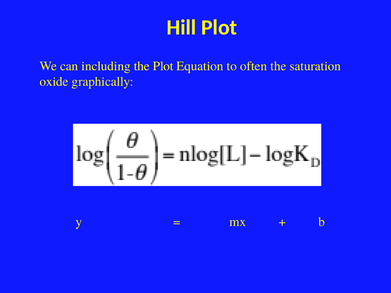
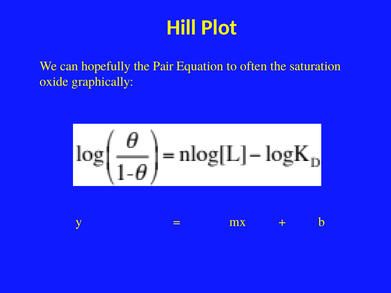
including: including -> hopefully (106, 66)
the Plot: Plot -> Pair (163, 66)
